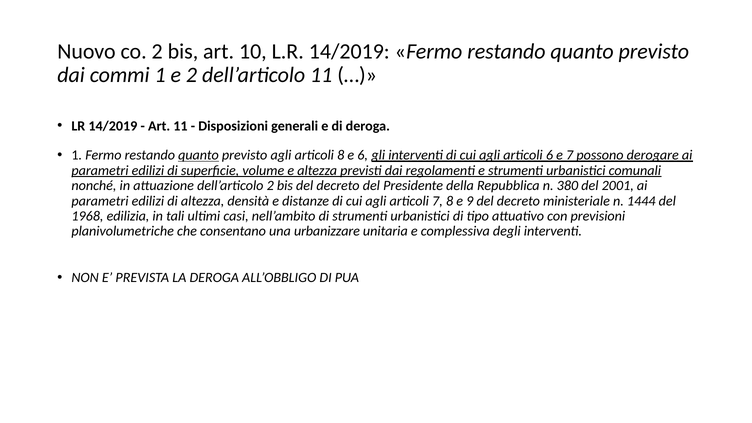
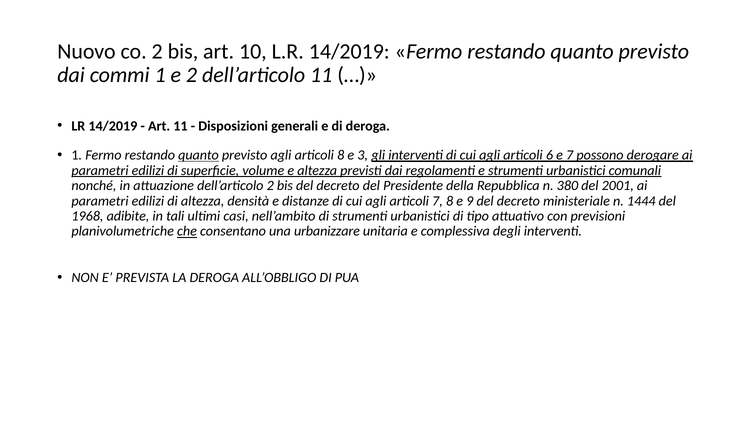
e 6: 6 -> 3 (363, 155)
edilizia: edilizia -> adibite (128, 216)
che underline: none -> present (187, 231)
